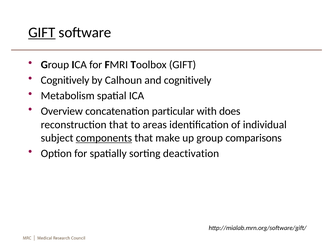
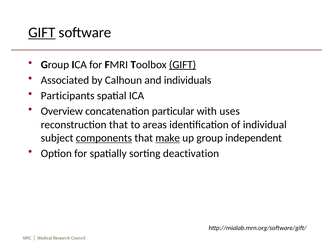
GIFT underline: none -> present (183, 65)
Cognitively: Cognitively -> Associated (65, 80)
and cognitively: cognitively -> individuals (188, 80)
Metabolism: Metabolism -> Participants (68, 96)
does: does -> uses (230, 111)
make underline: none -> present (168, 138)
comparisons: comparisons -> independent (254, 138)
